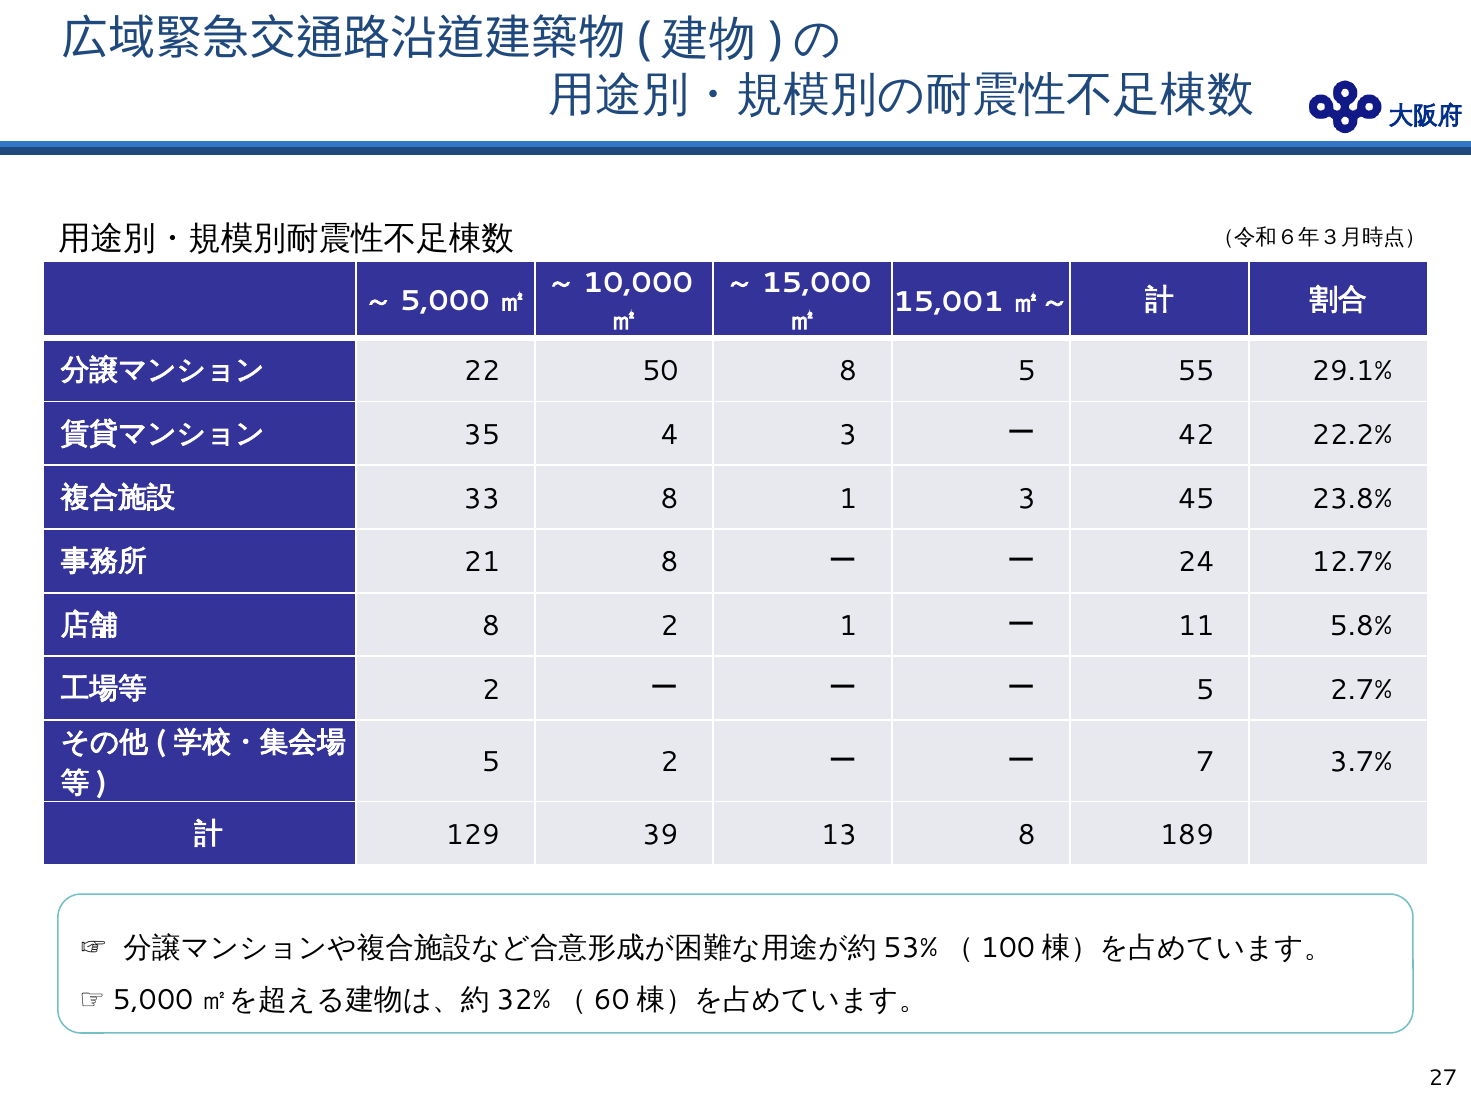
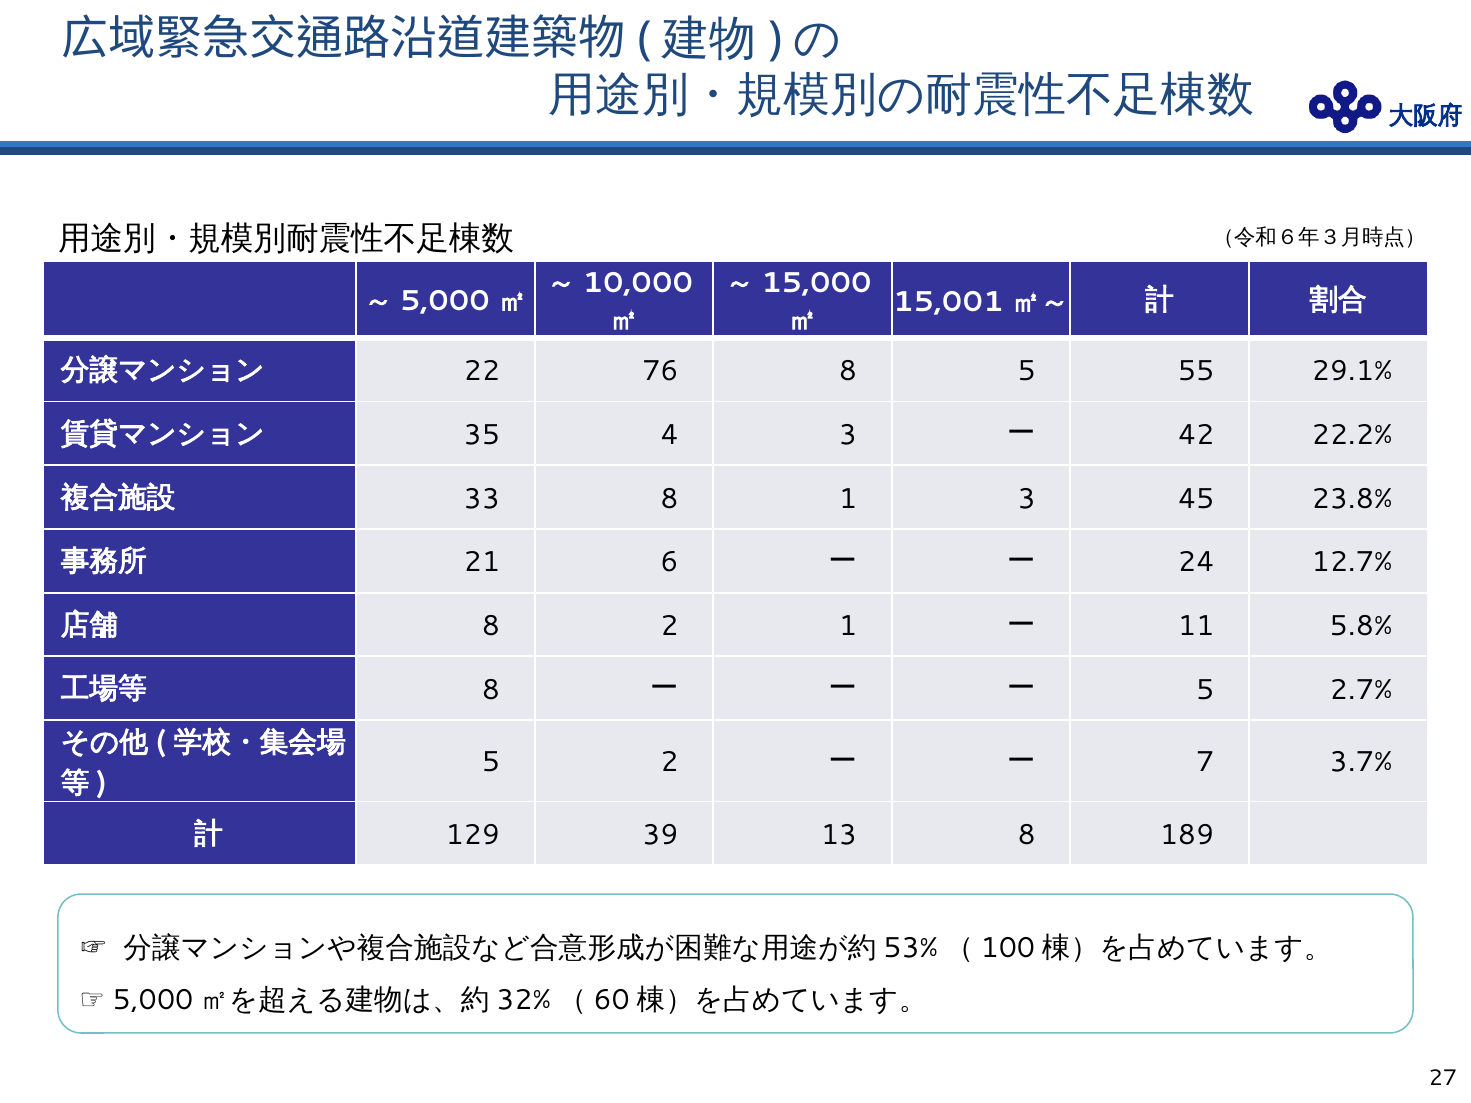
50: 50 -> 76 (660, 371)
21 8: 8 -> 6 (670, 563)
2: 2 -> 8 (491, 690)
